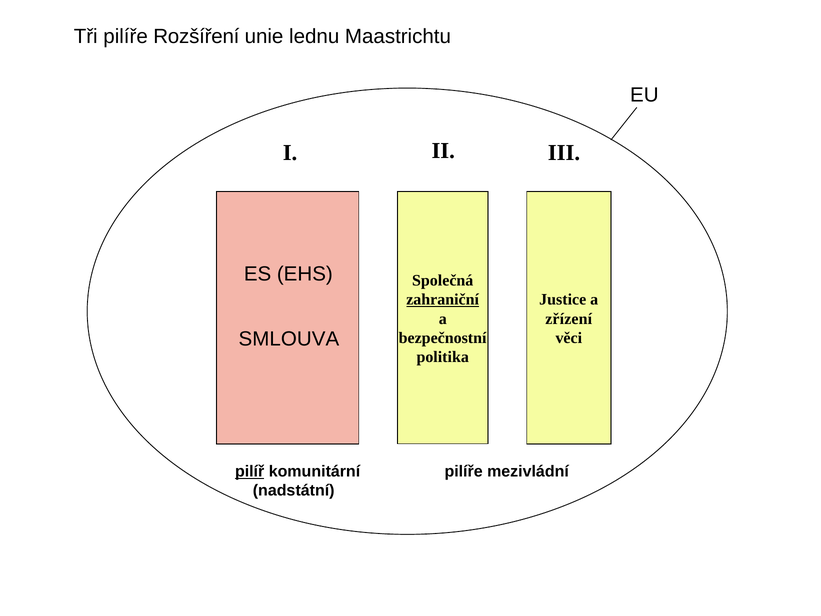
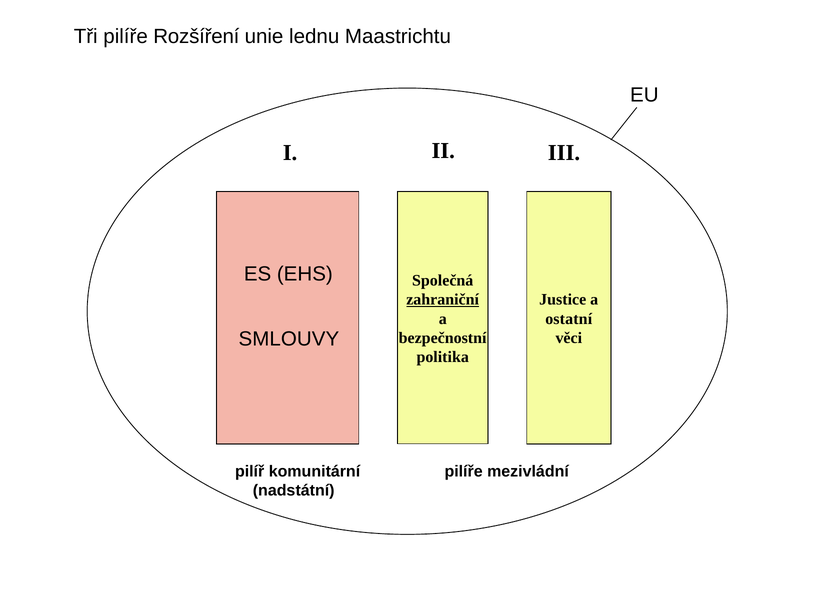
zřízení: zřízení -> ostatní (569, 319)
SMLOUVA: SMLOUVA -> SMLOUVY (289, 339)
pilíř underline: present -> none (250, 471)
